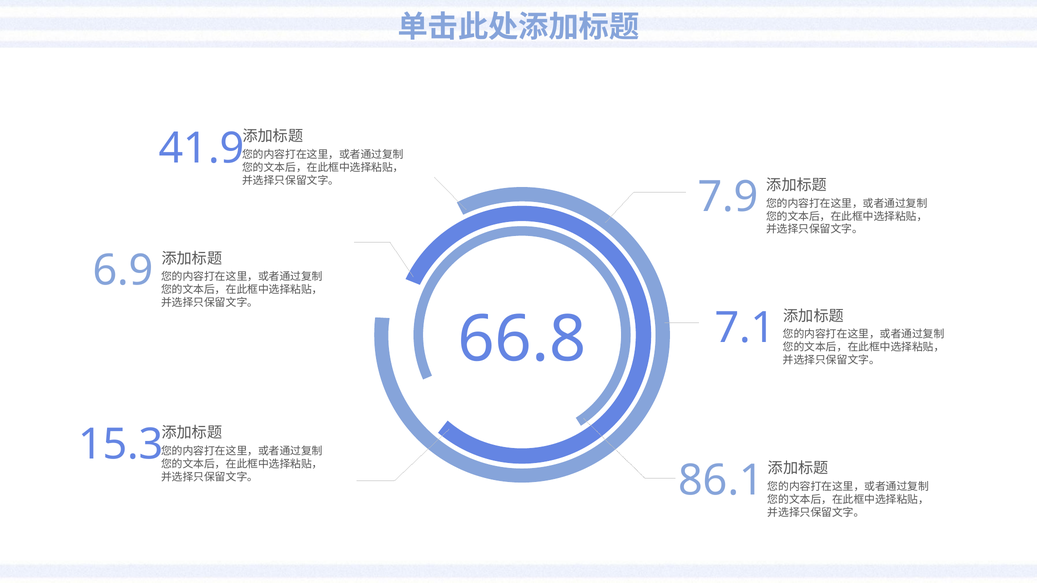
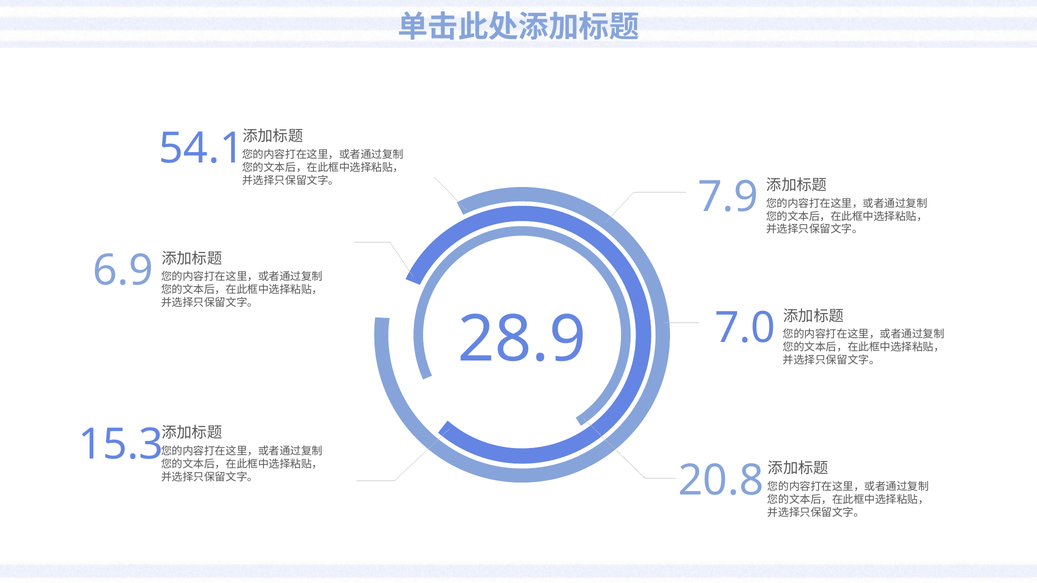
41.9: 41.9 -> 54.1 (201, 148)
7.1: 7.1 -> 7.0 (745, 328)
66.8: 66.8 -> 28.9 (522, 340)
86.1: 86.1 -> 20.8 (721, 481)
